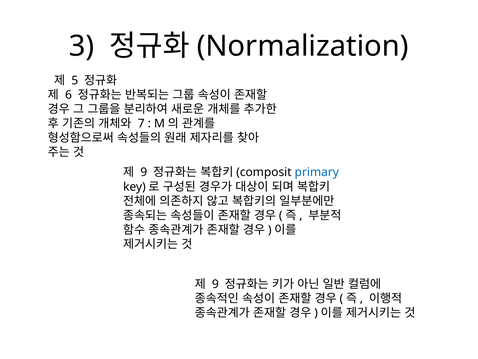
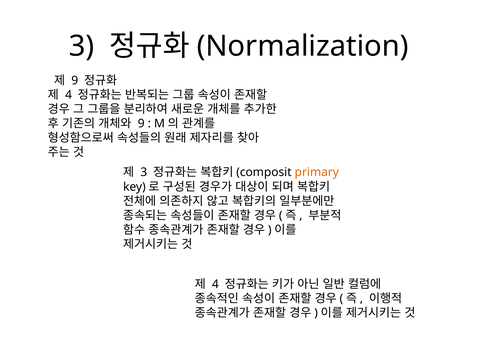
5: 5 -> 9 (75, 80)
6: 6 -> 4 (69, 95)
7: 7 -> 9 (141, 123)
9: 9 -> 3 (144, 172)
primary colour: blue -> orange (317, 172)
9: 9 -> 4 (215, 284)
